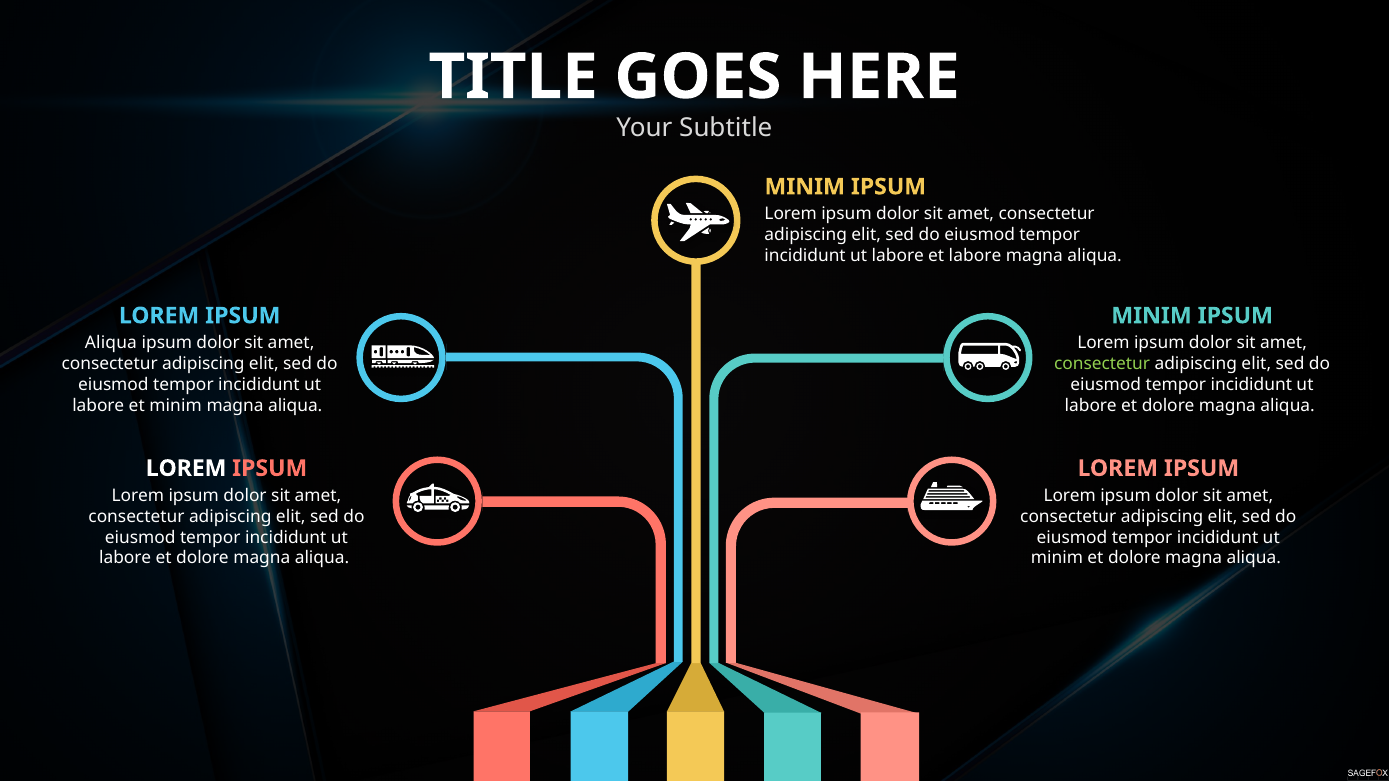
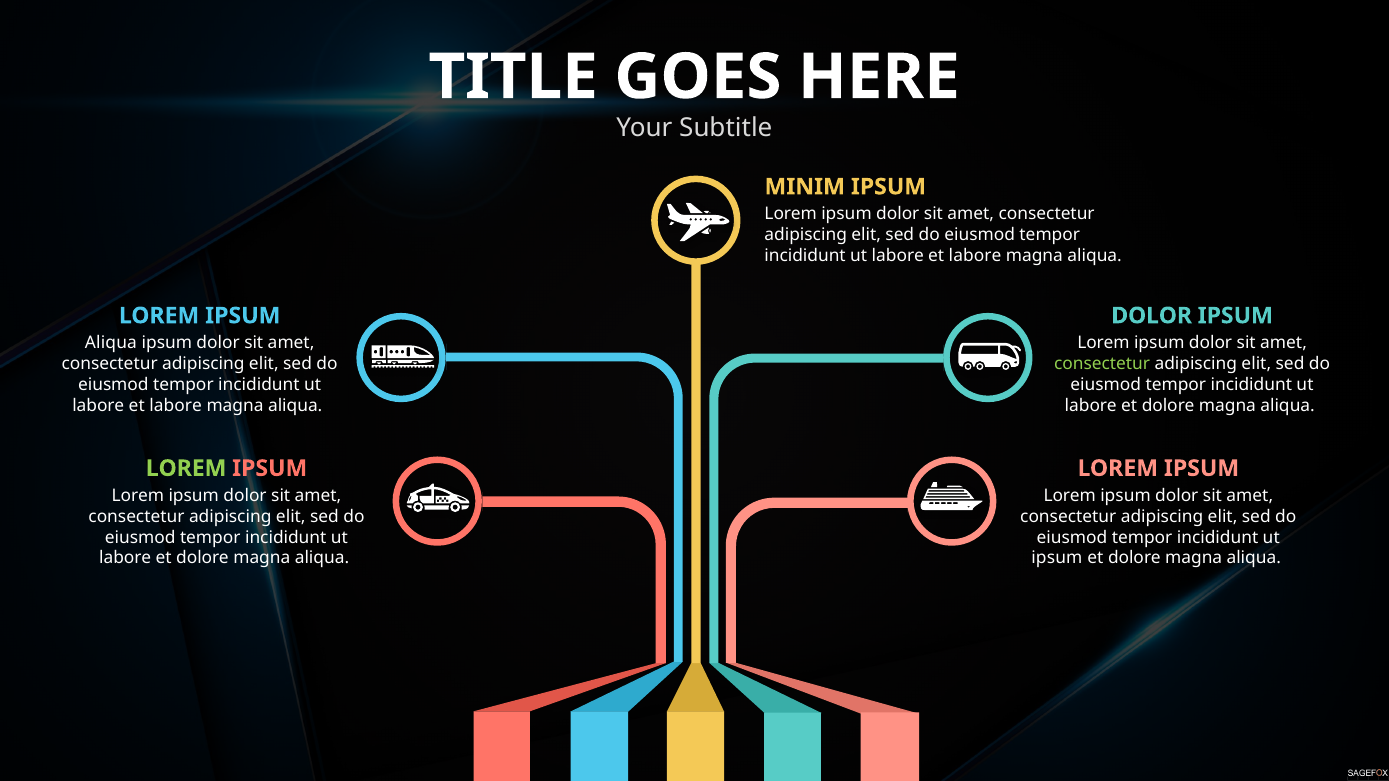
MINIM: MINIM -> DOLOR (1152, 316)
minim: minim -> labore (176, 406)
LOREM colour: white -> light green (186, 468)
minim: minim -> ipsum (1057, 558)
